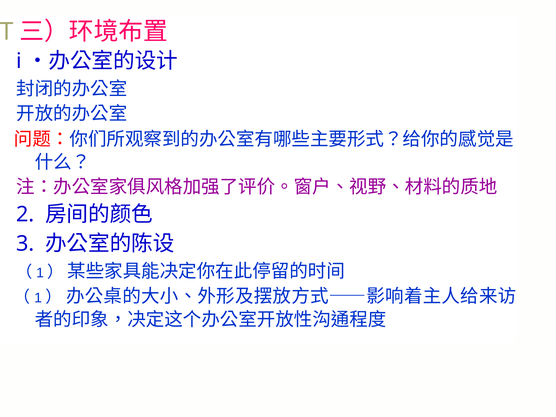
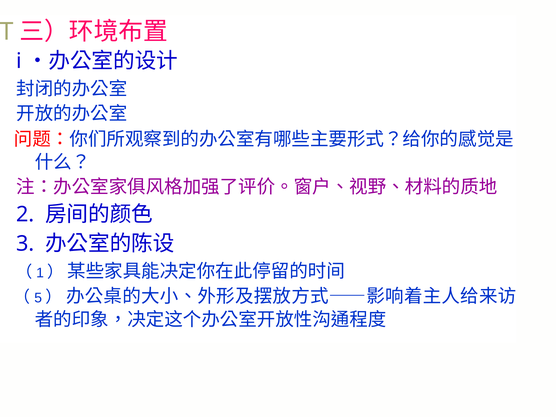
1: 1 -> 5 (38, 298)
